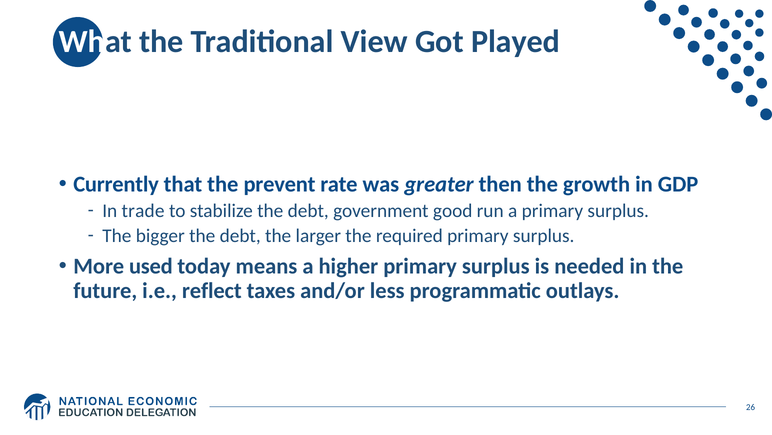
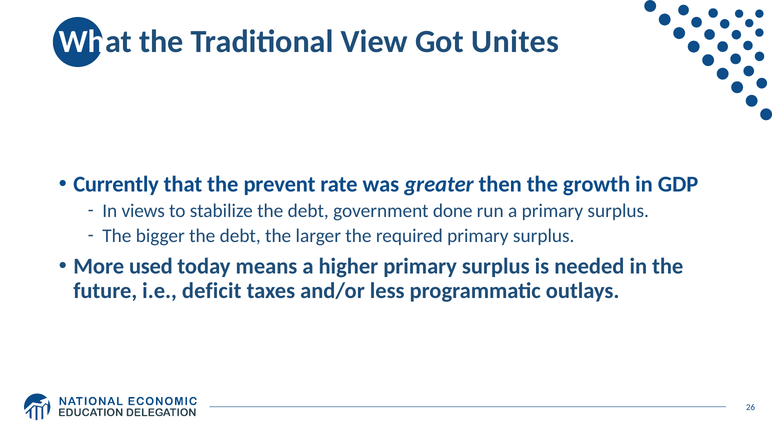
Played: Played -> Unites (515, 42)
trade: trade -> views (143, 211)
good: good -> done (453, 211)
reflect: reflect -> deficit (212, 290)
